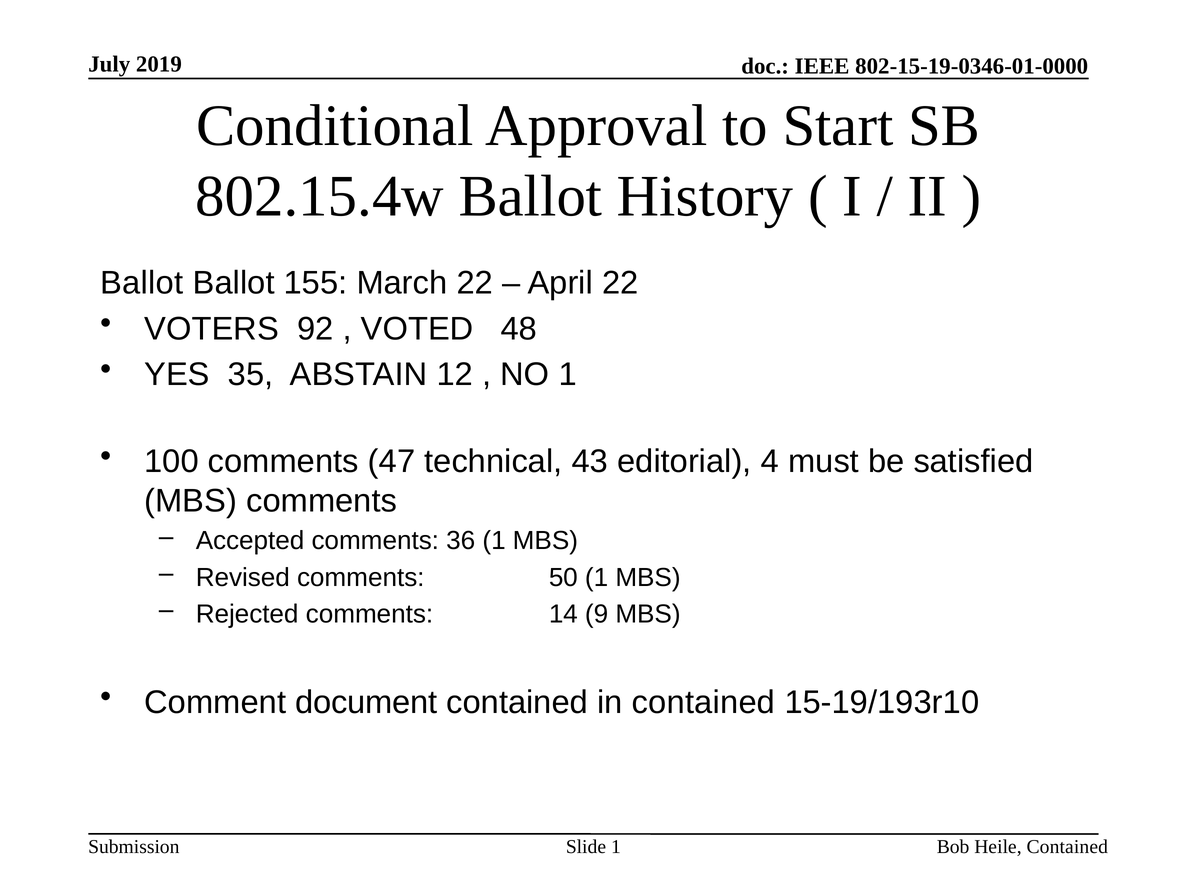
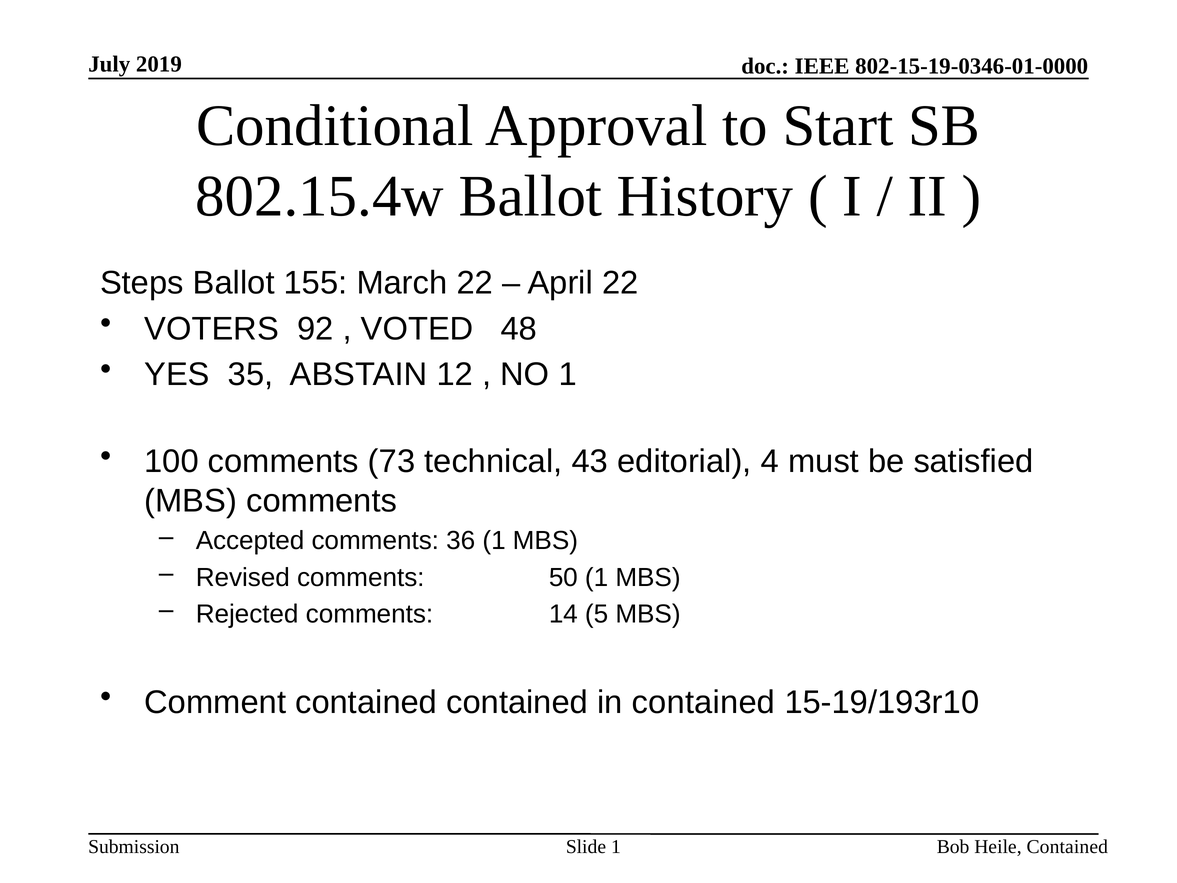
Ballot: Ballot -> Steps (142, 283)
47: 47 -> 73 (392, 461)
9: 9 -> 5 (597, 614)
Comment document: document -> contained (366, 702)
